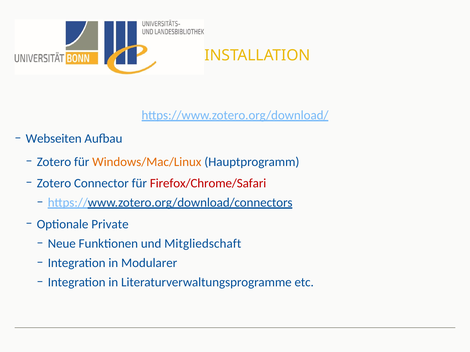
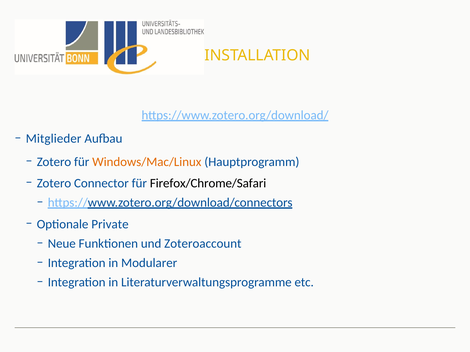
Webseiten: Webseiten -> Mitglieder (54, 139)
Firefox/Chrome/Safari colour: red -> black (208, 183)
Mitgliedschaft: Mitgliedschaft -> Zoteroaccount (203, 244)
